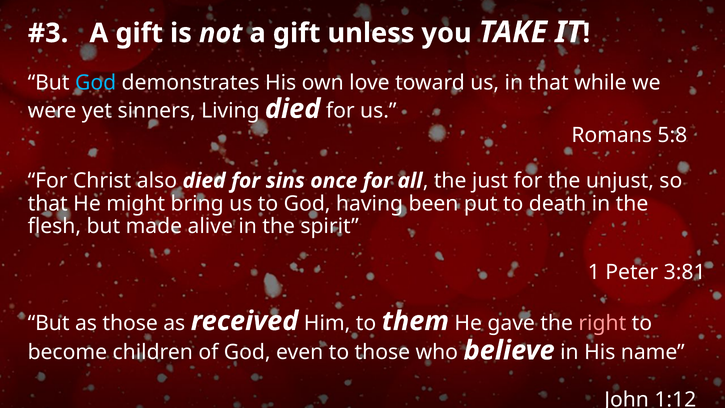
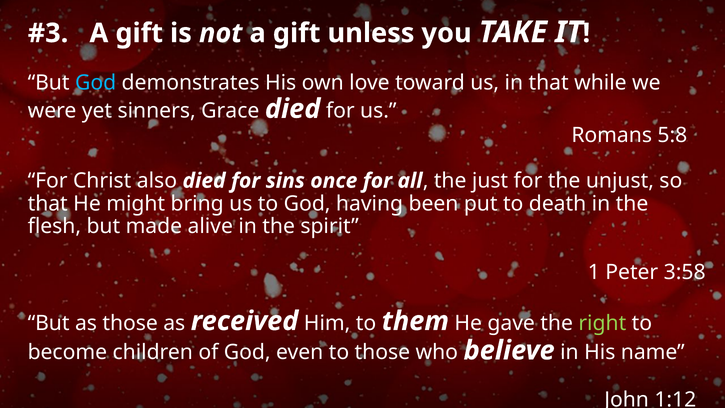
Living: Living -> Grace (230, 111)
3:81: 3:81 -> 3:58 (685, 272)
right colour: pink -> light green (602, 323)
